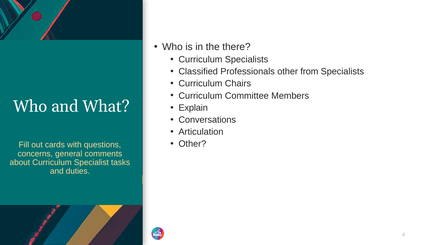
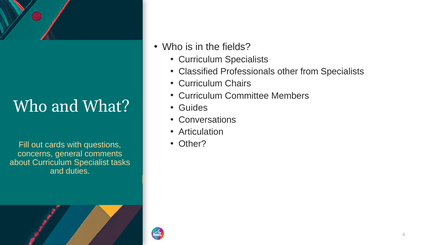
there: there -> fields (237, 47)
Explain: Explain -> Guides (193, 108)
